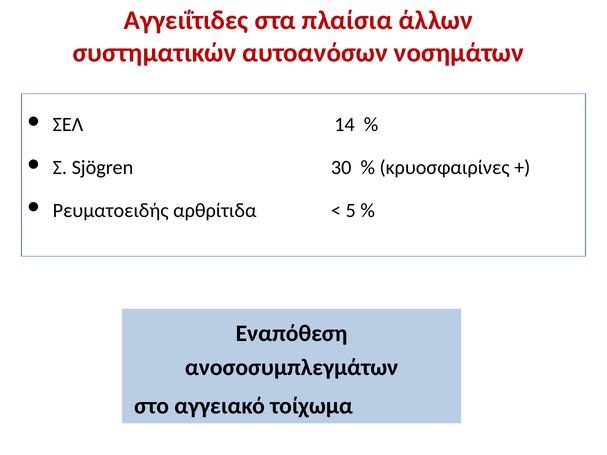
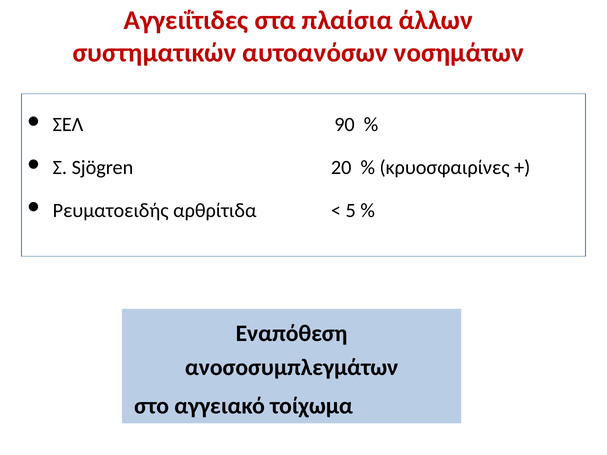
14: 14 -> 90 (344, 125)
30: 30 -> 20 (341, 168)
